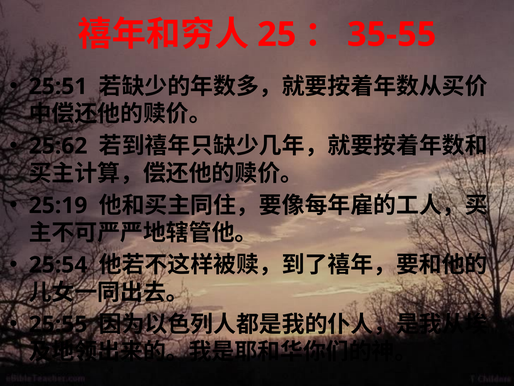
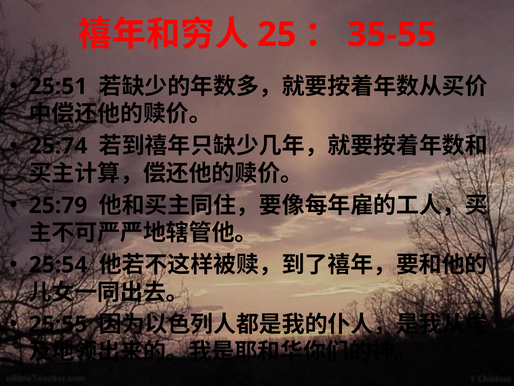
25:62: 25:62 -> 25:74 (58, 146)
25:19: 25:19 -> 25:79 (58, 205)
